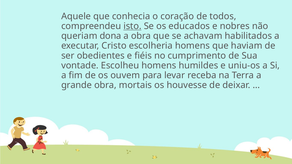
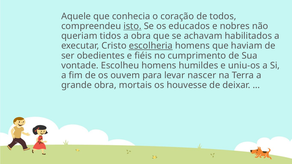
dona: dona -> tidos (110, 36)
escolheria underline: none -> present (151, 46)
receba: receba -> nascer (202, 75)
